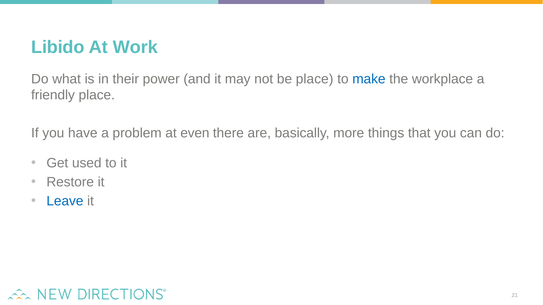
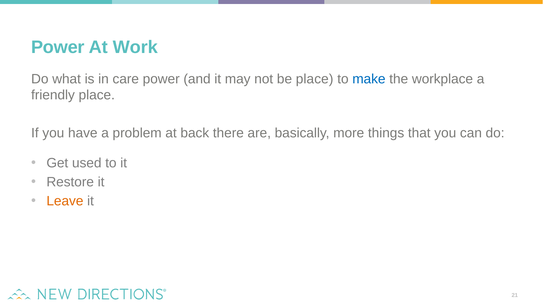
Libido: Libido -> Power (58, 47)
their: their -> care (126, 79)
even: even -> back (195, 133)
Leave colour: blue -> orange (65, 201)
